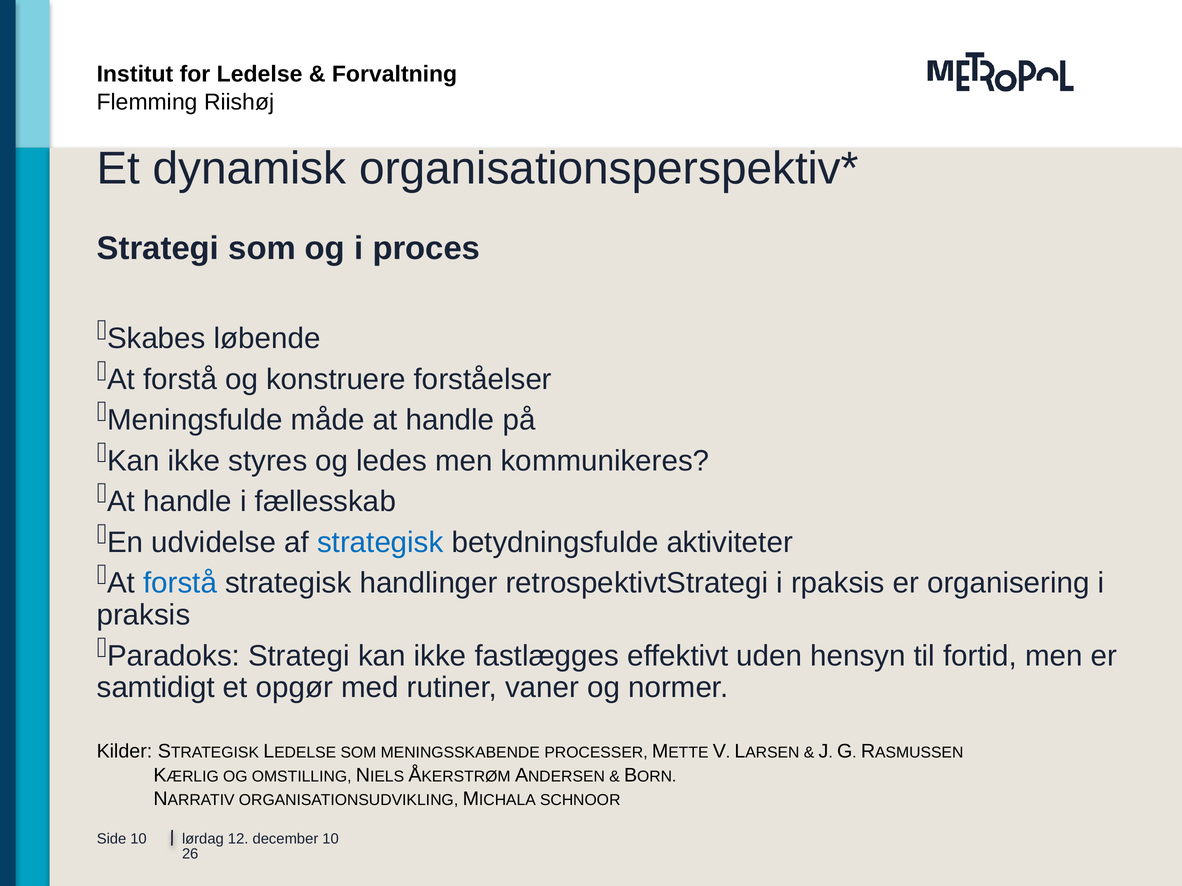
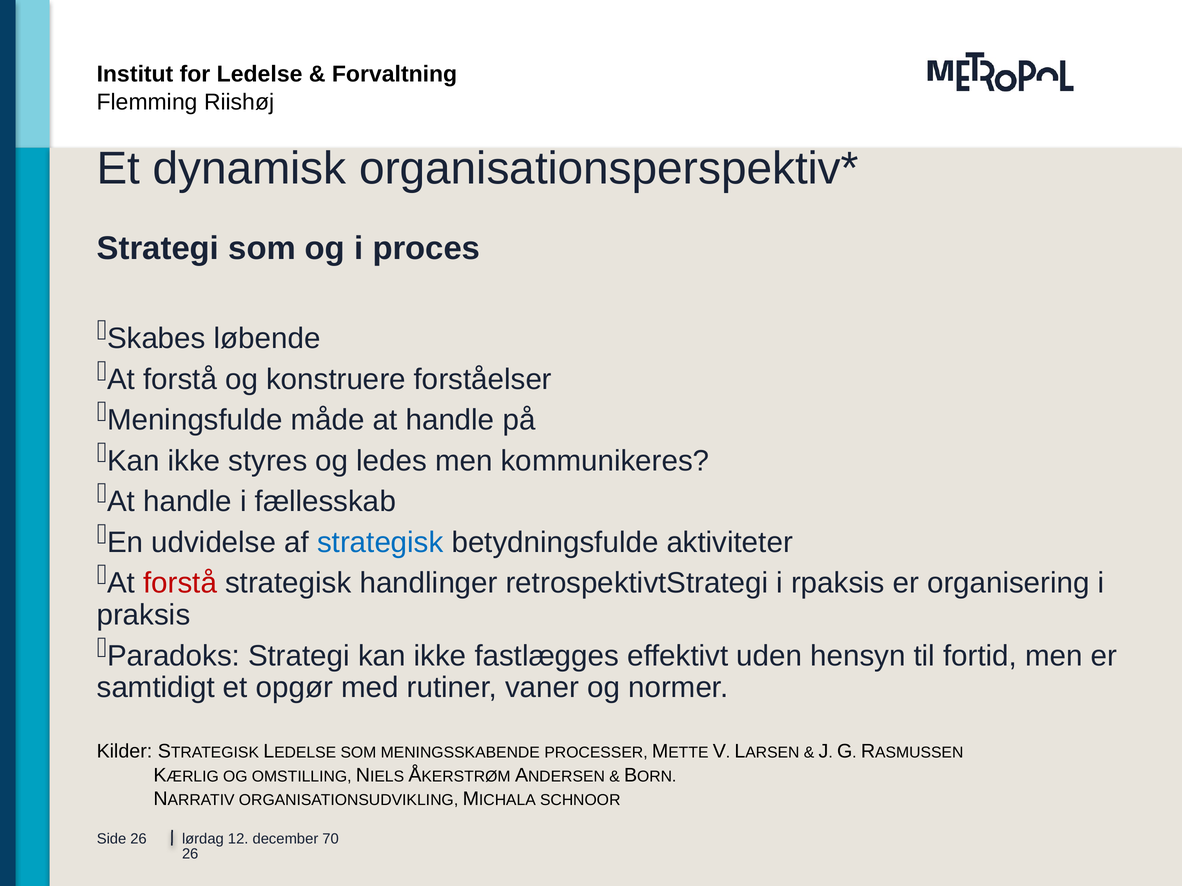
forstå colour: blue -> red (180, 583)
Side 10: 10 -> 26 (138, 839)
10: 10 -> 70 (331, 839)
